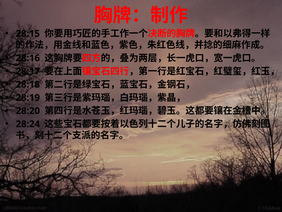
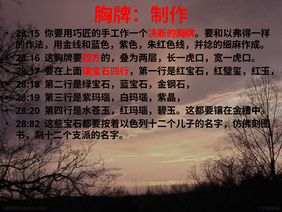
28:24: 28:24 -> 28:82 (28, 124)
